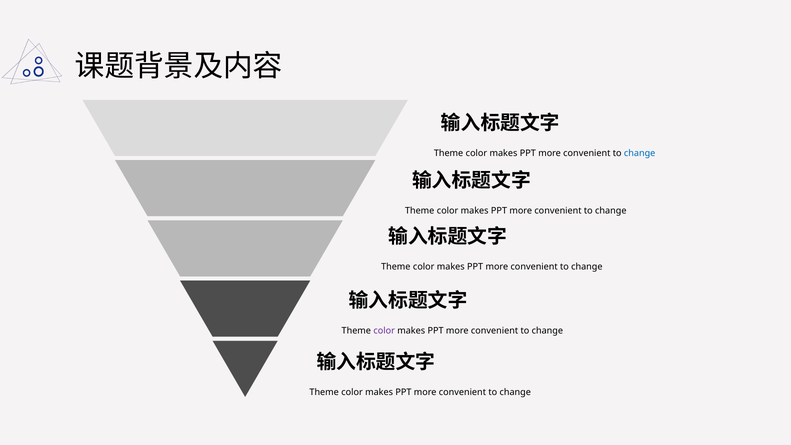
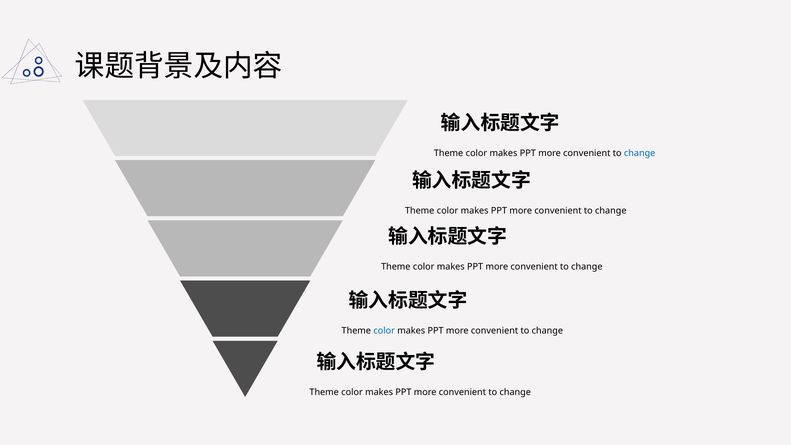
color colour: purple -> blue (384, 331)
